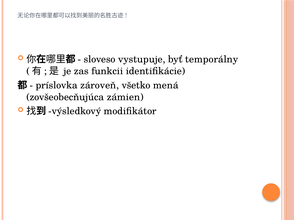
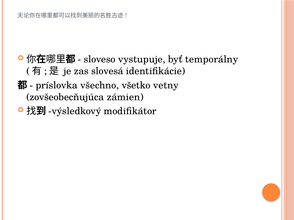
funkcii: funkcii -> slovesá (107, 71)
zároveň: zároveň -> všechno (100, 85)
mená: mená -> vetny (166, 85)
